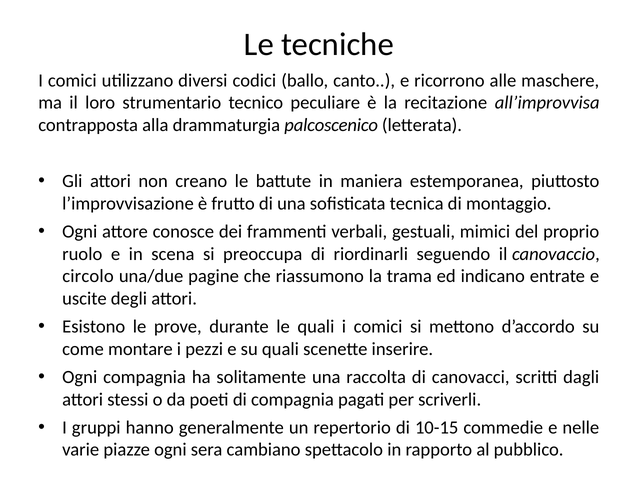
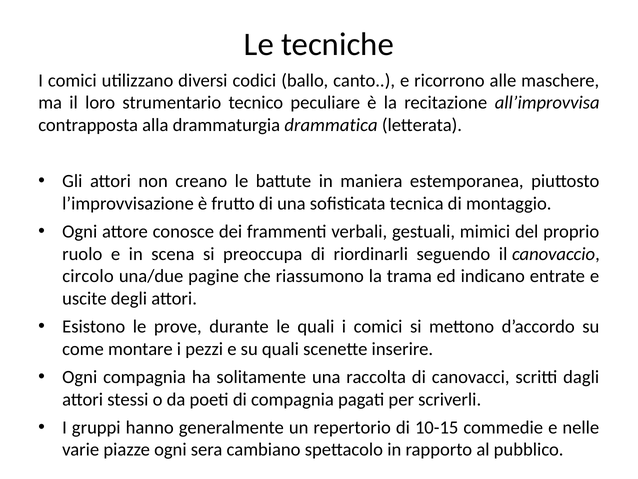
palcoscenico: palcoscenico -> drammatica (331, 125)
